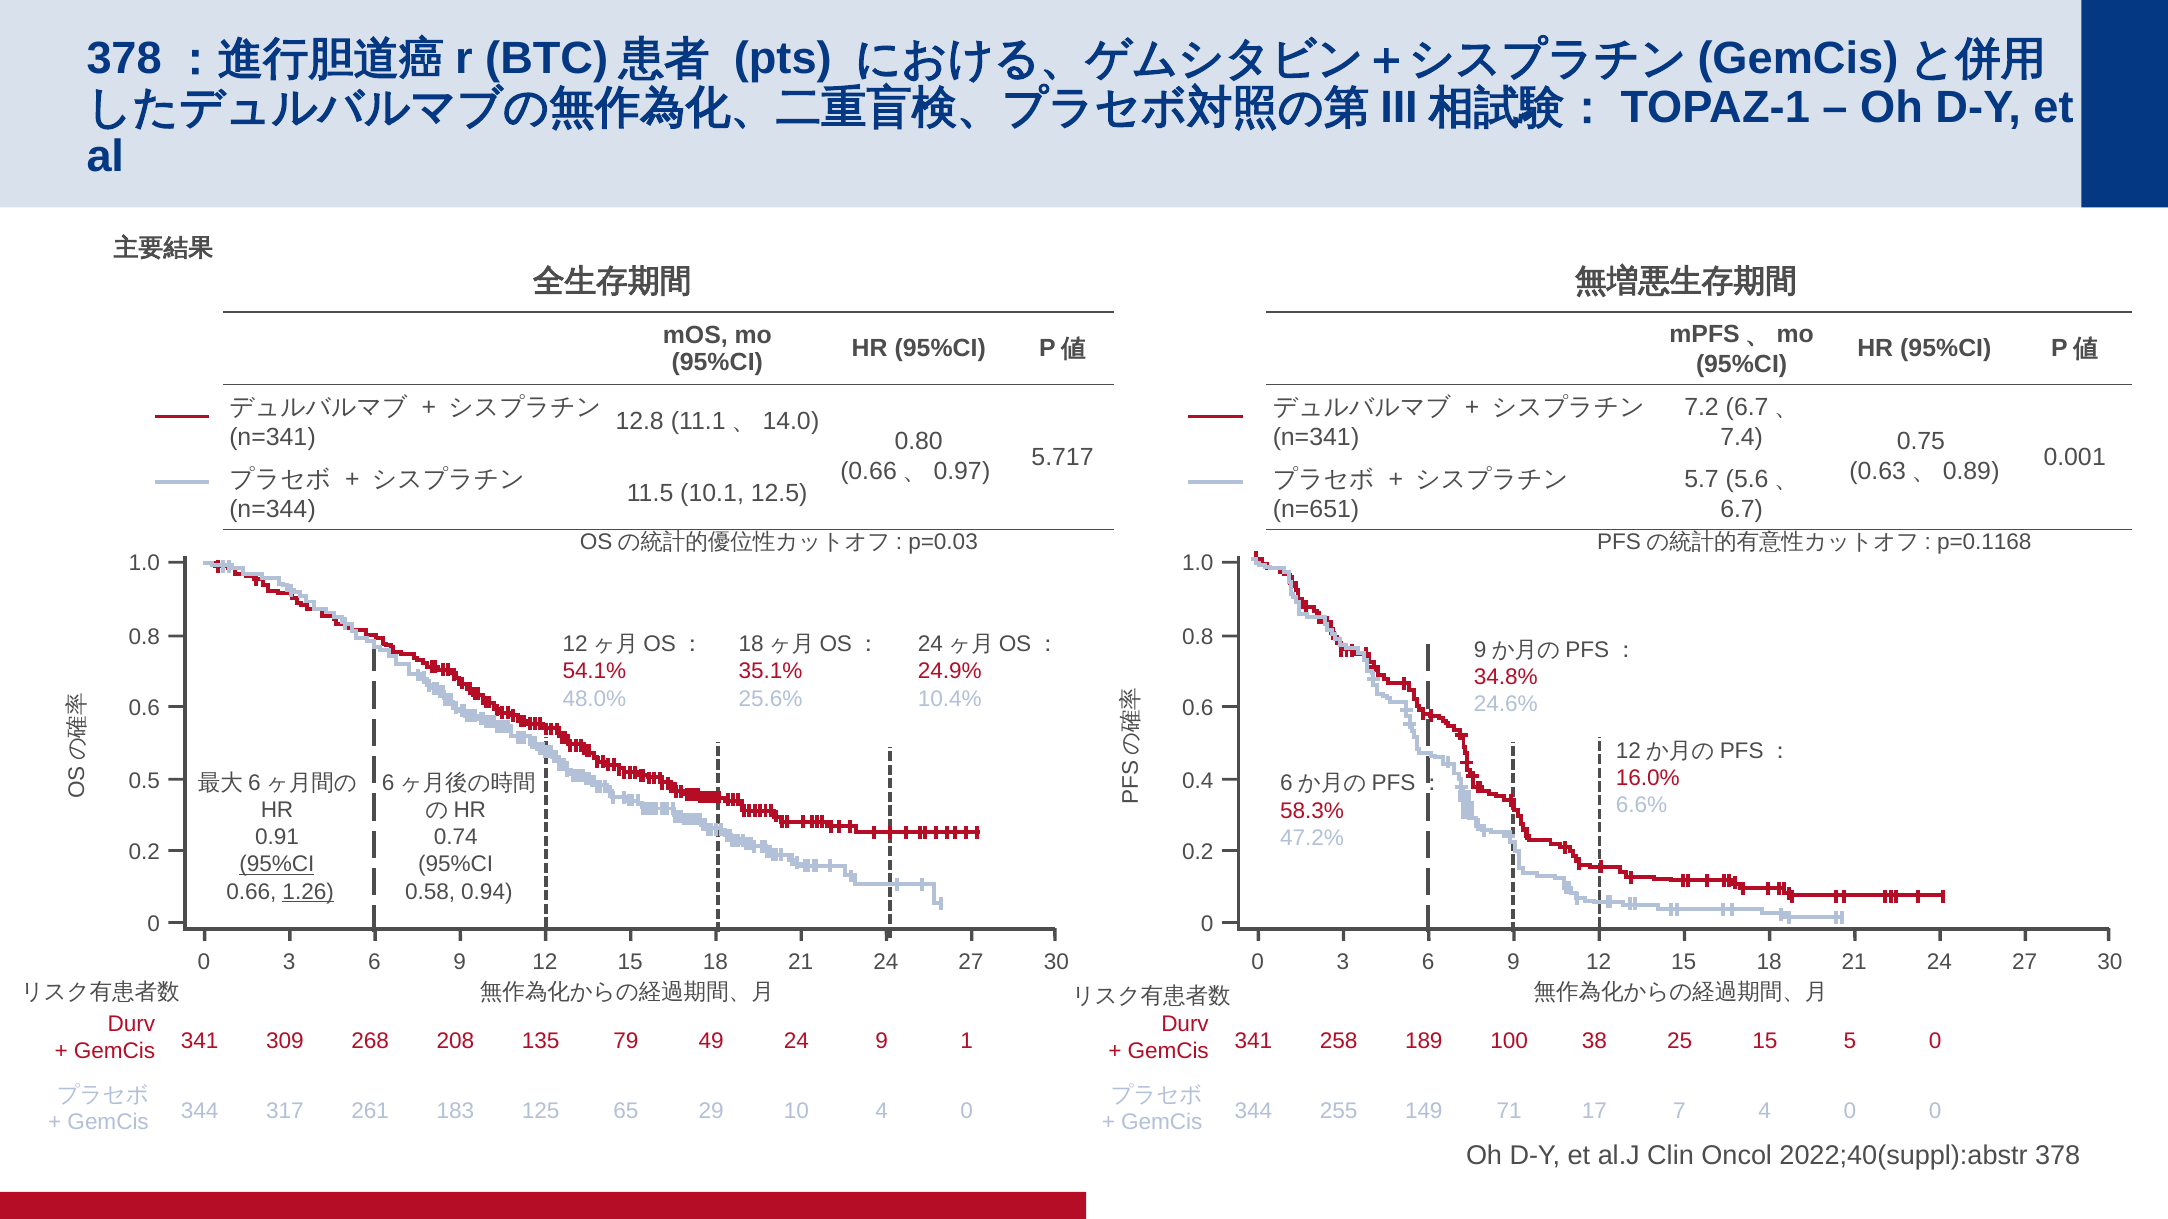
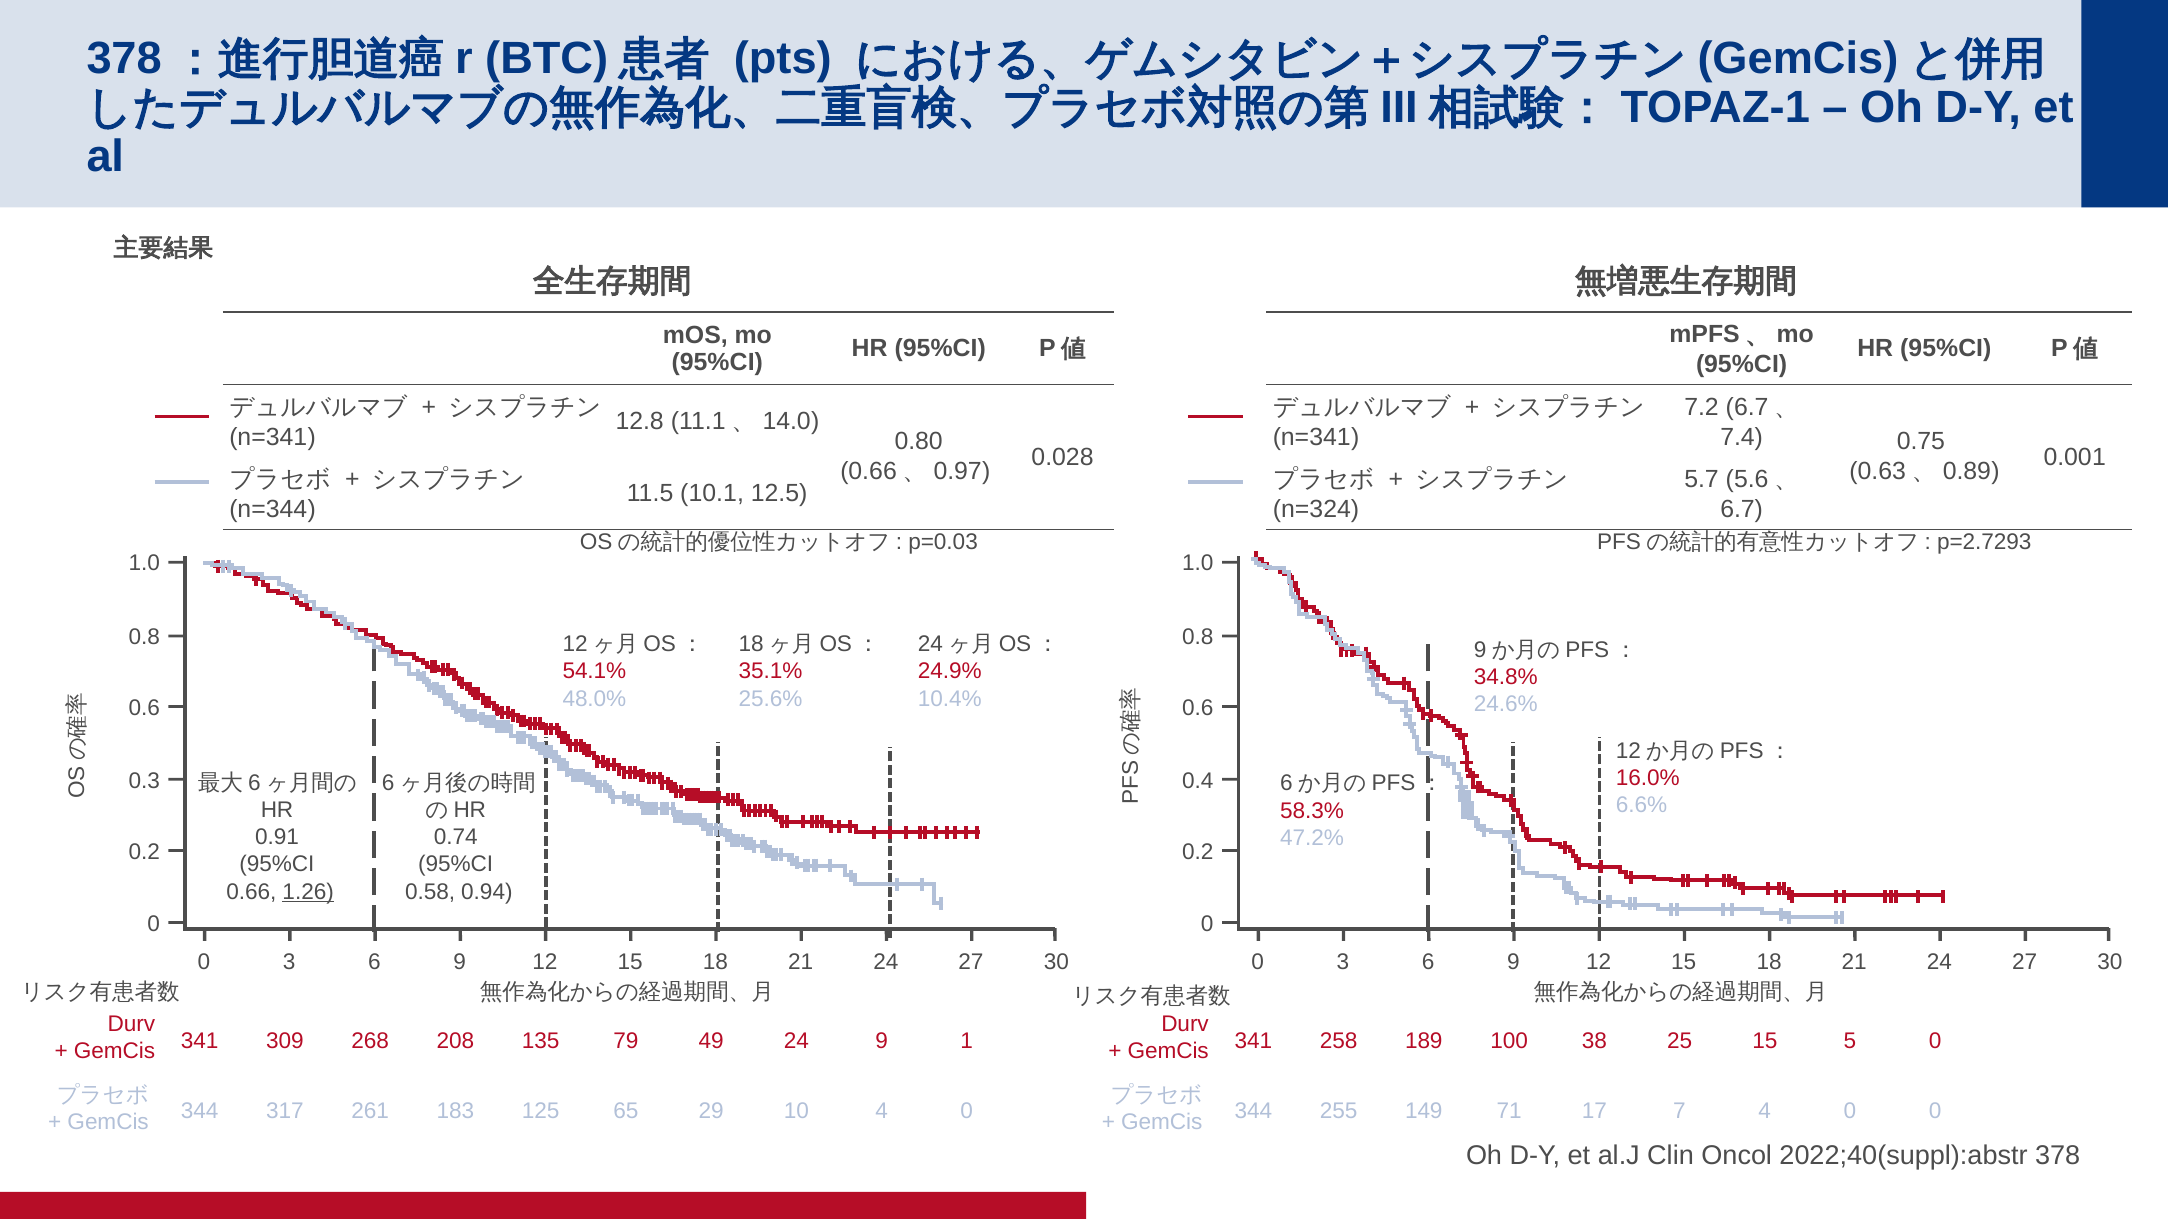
5.717: 5.717 -> 0.028 (1063, 458)
n=651: n=651 -> n=324 (1316, 510)
p=0.1168: p=0.1168 -> p=2.7293 (1984, 542)
0.5: 0.5 -> 0.3 (144, 781)
95%CI underline: present -> none (277, 865)
